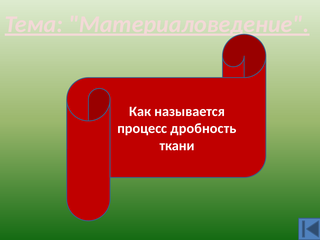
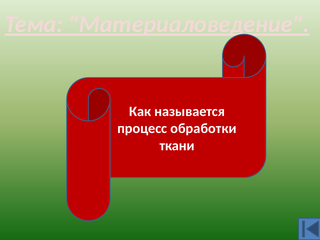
дробность: дробность -> обработки (203, 129)
